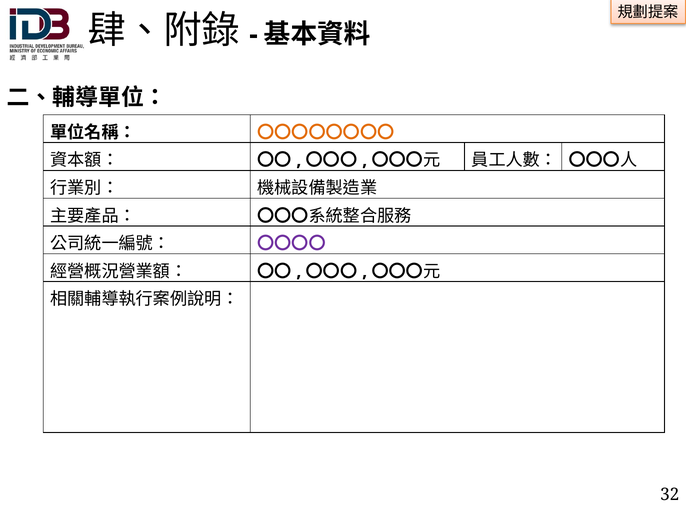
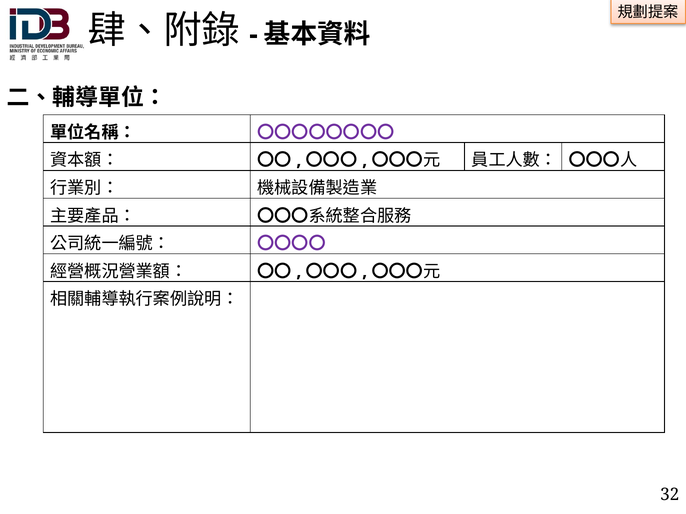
〇〇〇〇〇〇〇〇 colour: orange -> purple (326, 133)
